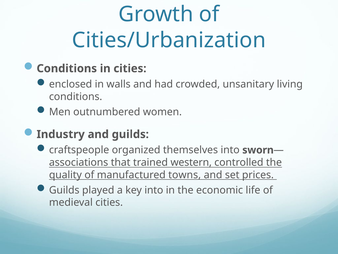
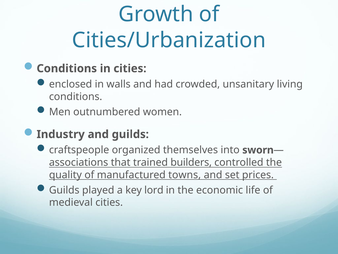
western: western -> builders (191, 162)
key into: into -> lord (154, 190)
